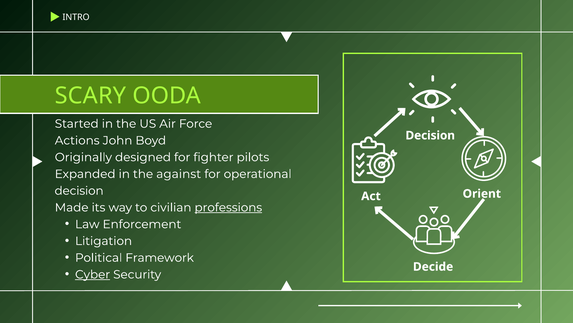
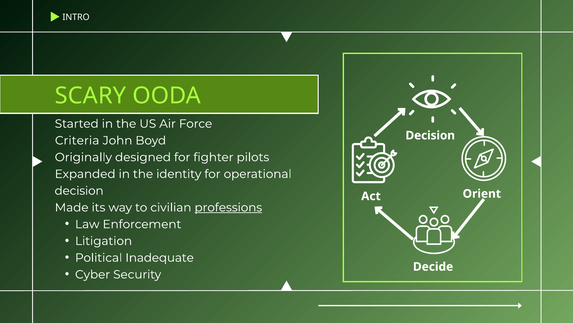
Actions: Actions -> Criteria (77, 140)
against: against -> identity (179, 174)
Framework: Framework -> Inadequate (160, 257)
Cyber underline: present -> none (93, 274)
